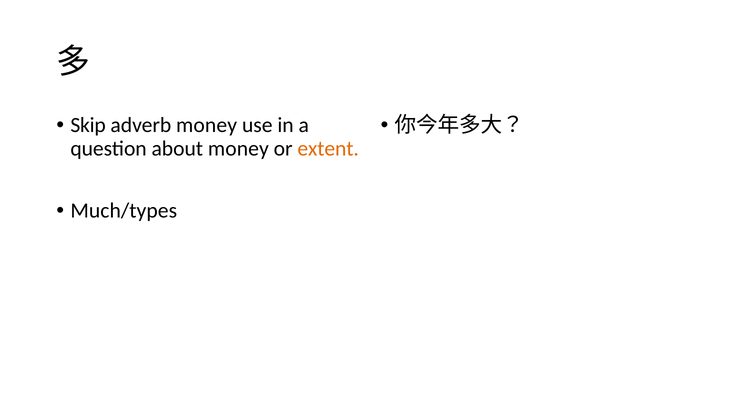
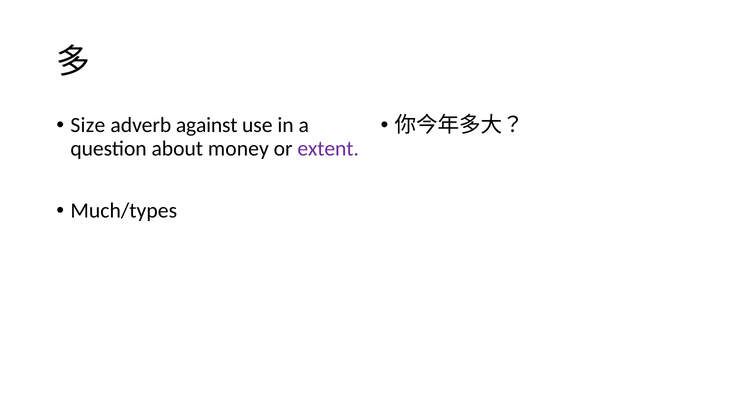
Skip: Skip -> Size (88, 125)
adverb money: money -> against (207, 125)
extent colour: orange -> purple (328, 149)
